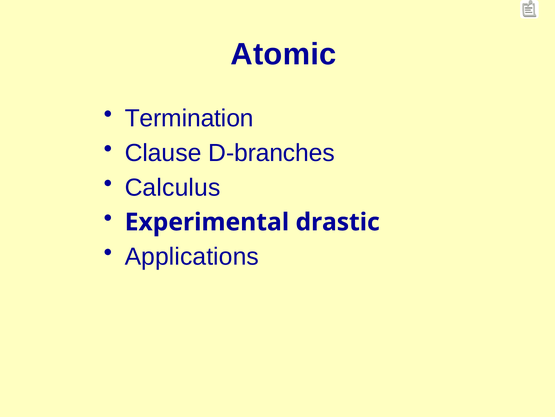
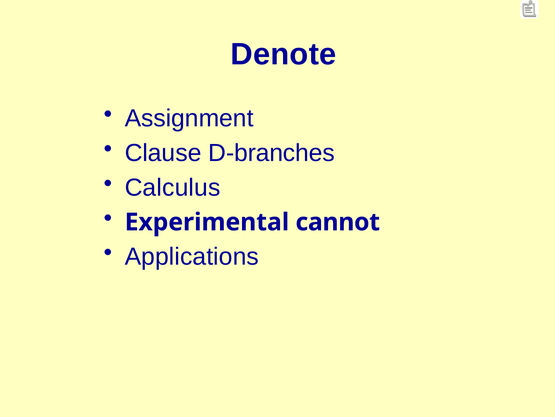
Atomic: Atomic -> Denote (283, 54)
Termination: Termination -> Assignment (189, 118)
drastic: drastic -> cannot (338, 222)
